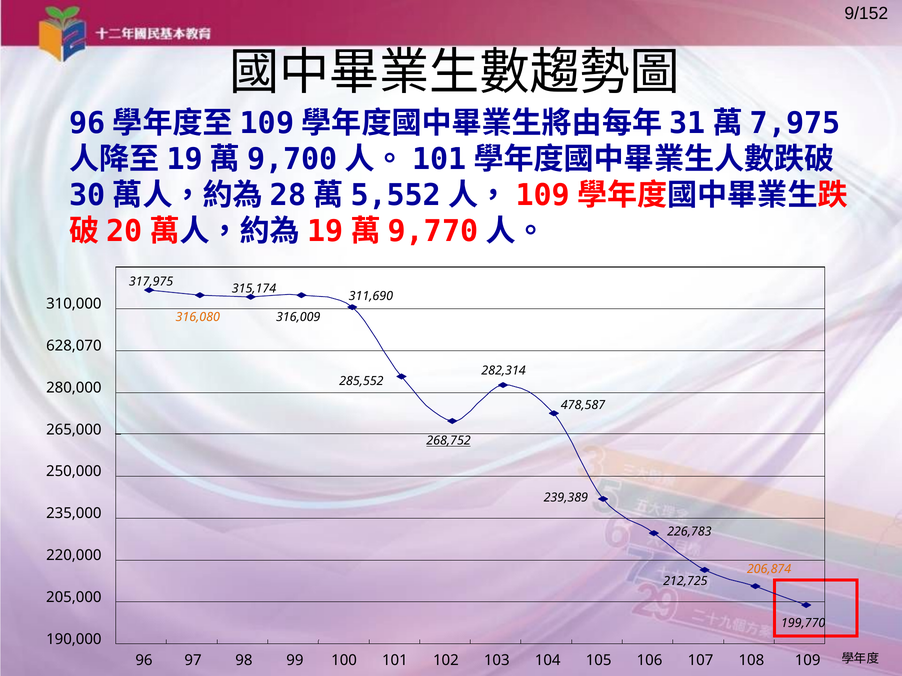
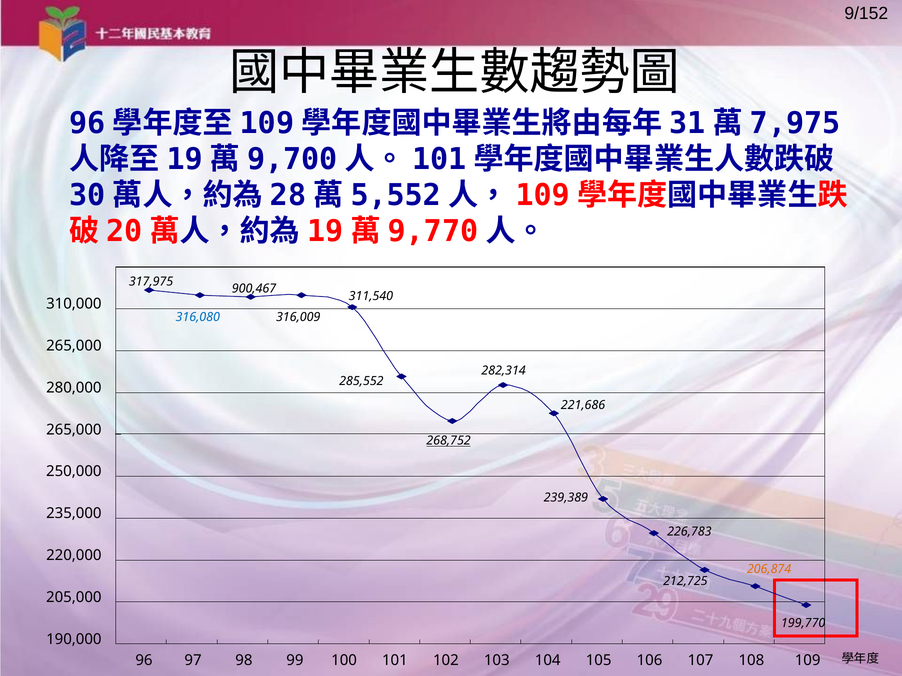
315,174: 315,174 -> 900,467 (254, 289)
311,690: 311,690 -> 311,540 (371, 296)
316,080 colour: orange -> blue (198, 317)
628,070: 628,070 -> 265,000 (74, 346)
478,587: 478,587 -> 221,686 (583, 405)
